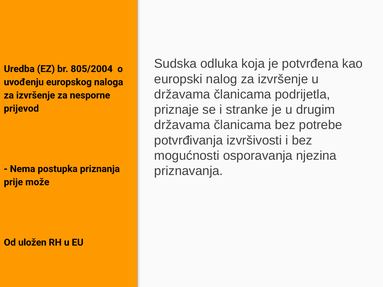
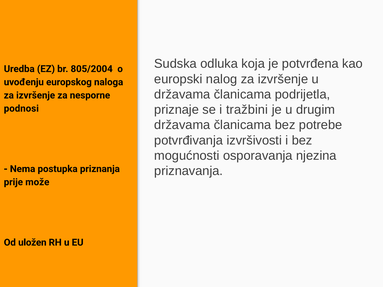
stranke: stranke -> tražbini (247, 110)
prijevod: prijevod -> podnosi (21, 109)
